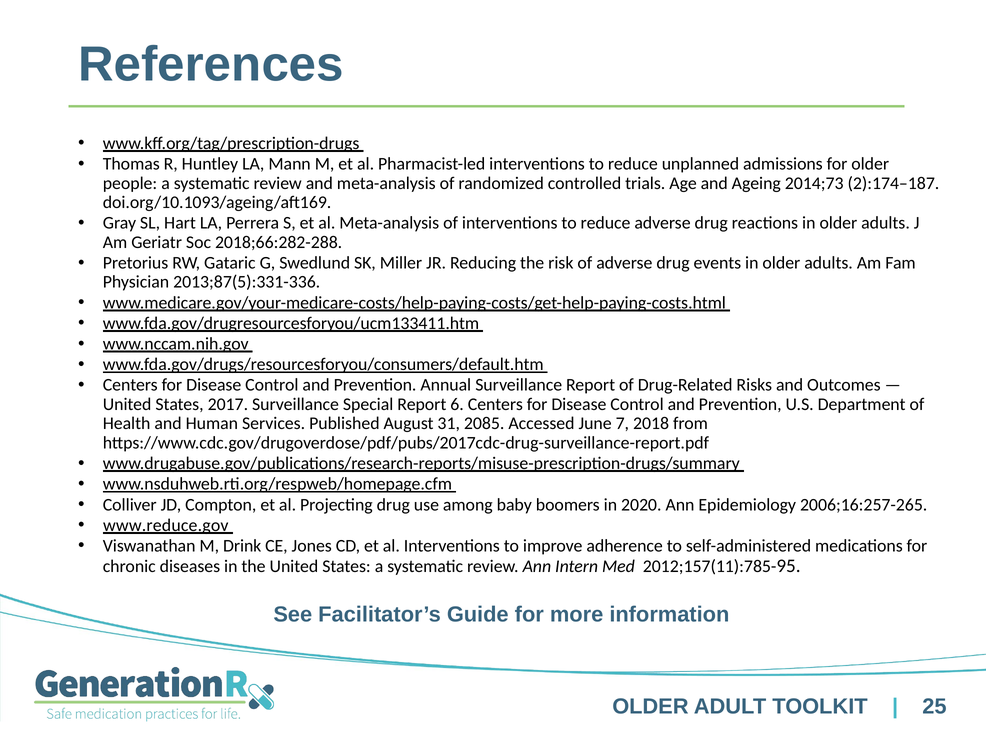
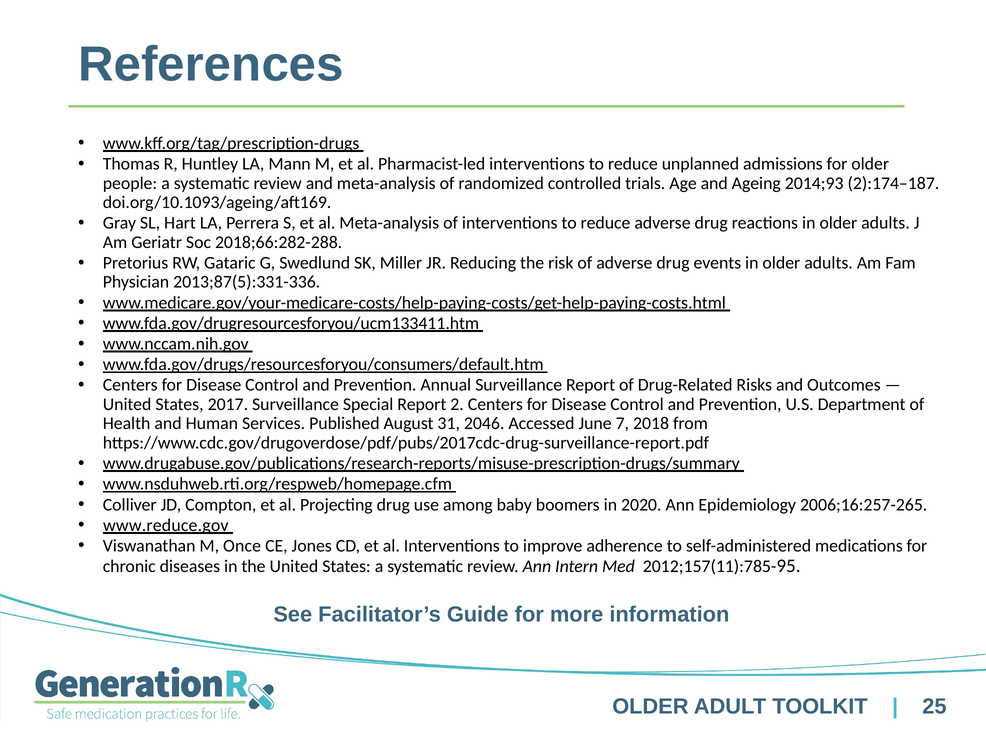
2014;73: 2014;73 -> 2014;93 (814, 183)
6: 6 -> 2 (457, 405)
2085: 2085 -> 2046 (484, 424)
Drink: Drink -> Once (242, 546)
